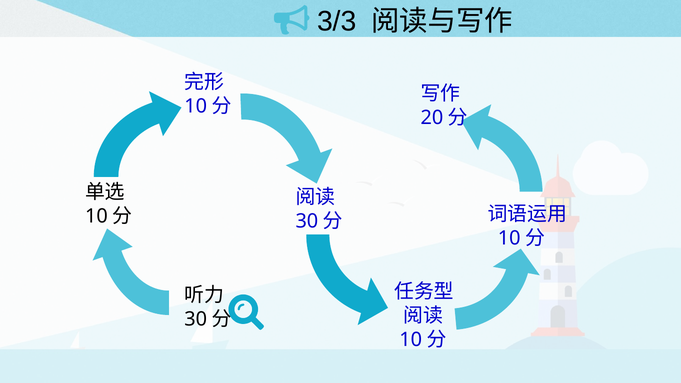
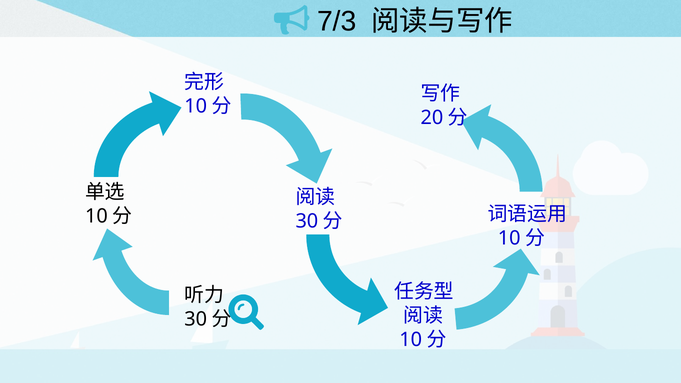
3/3: 3/3 -> 7/3 (337, 22)
